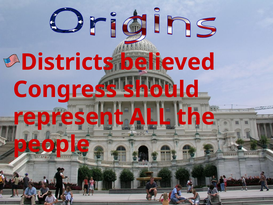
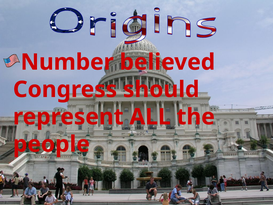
Districts: Districts -> Number (67, 62)
